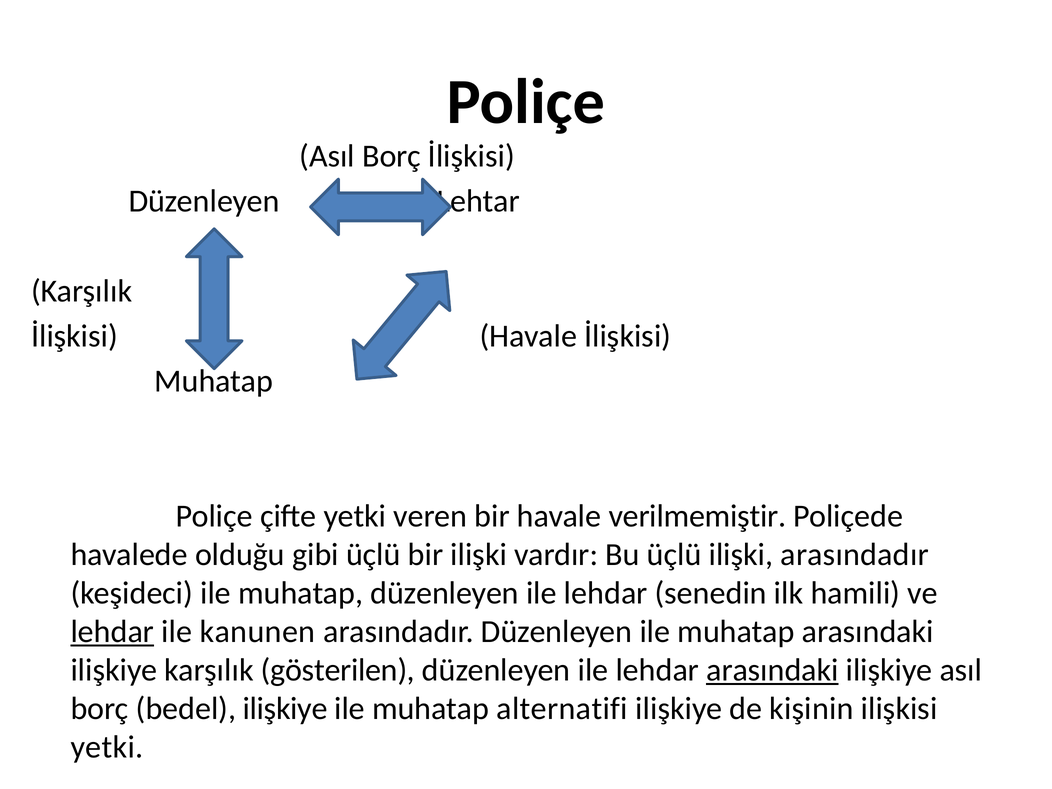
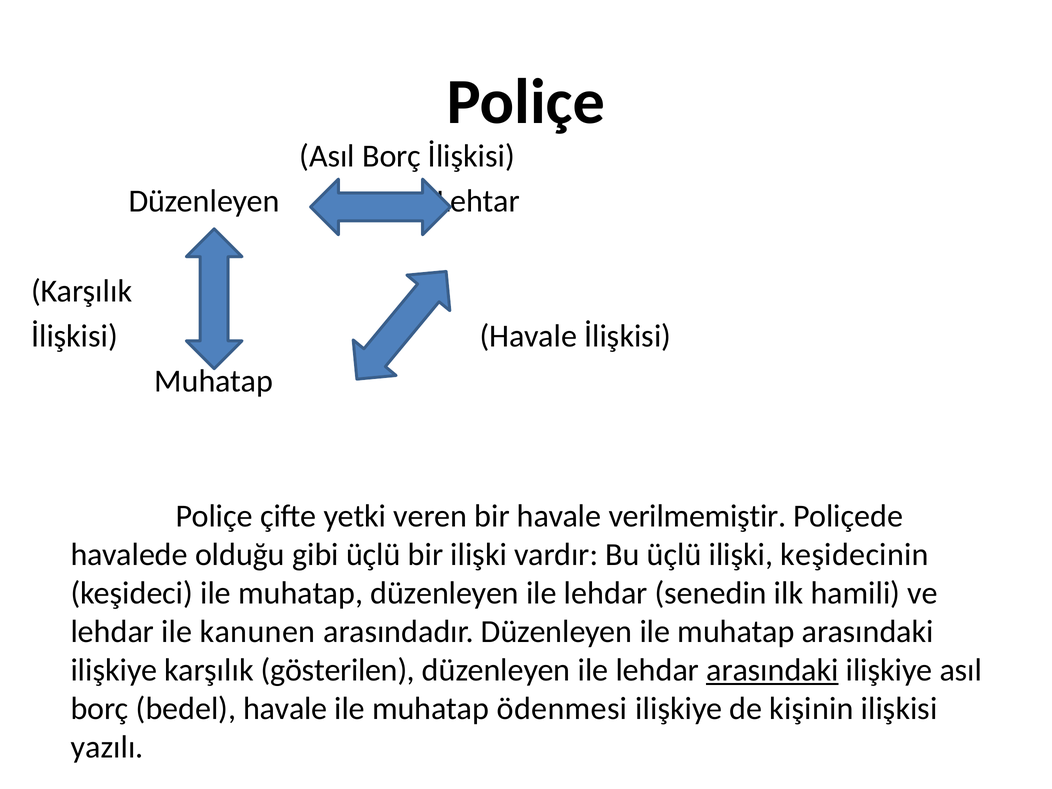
ilişki arasındadır: arasındadır -> keşidecinin (855, 555)
lehdar underline: present -> none (112, 632)
bedel ilişkiye: ilişkiye -> havale (285, 709)
alternatifi: alternatifi -> ödenmesi (562, 709)
yetki: yetki -> yazılı (107, 747)
